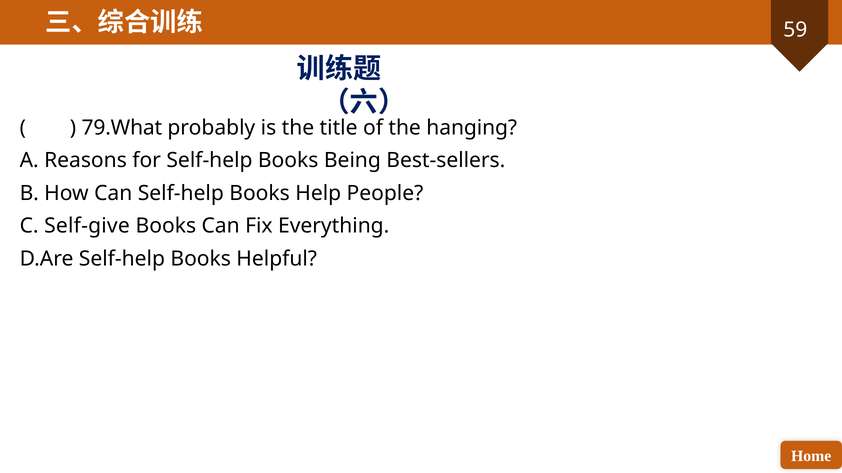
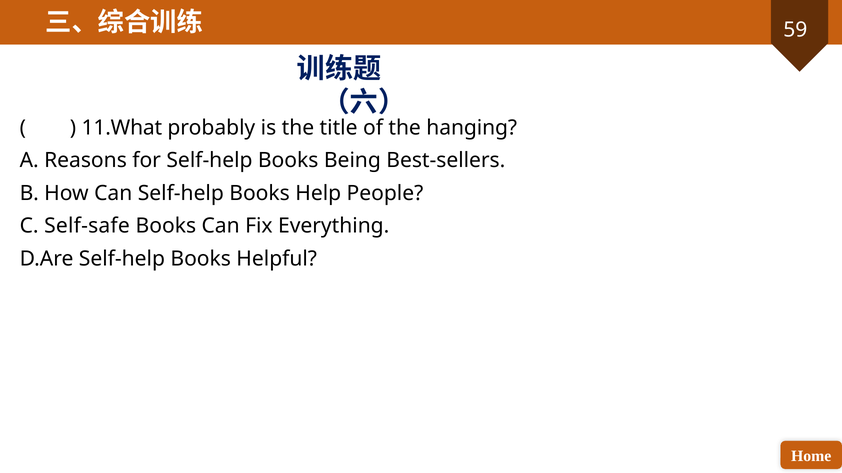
79.What: 79.What -> 11.What (122, 128)
Self-give: Self-give -> Self-safe (87, 226)
